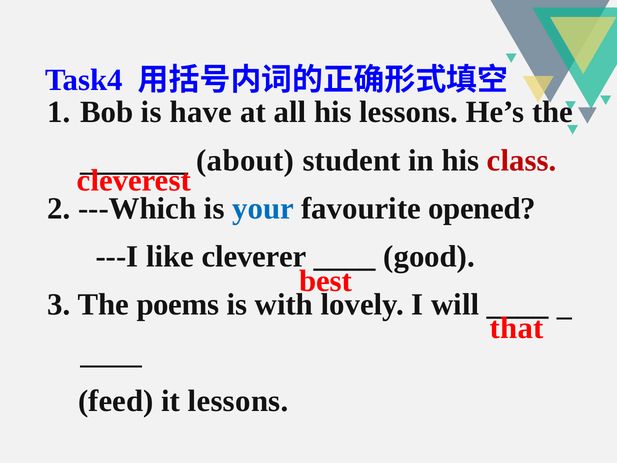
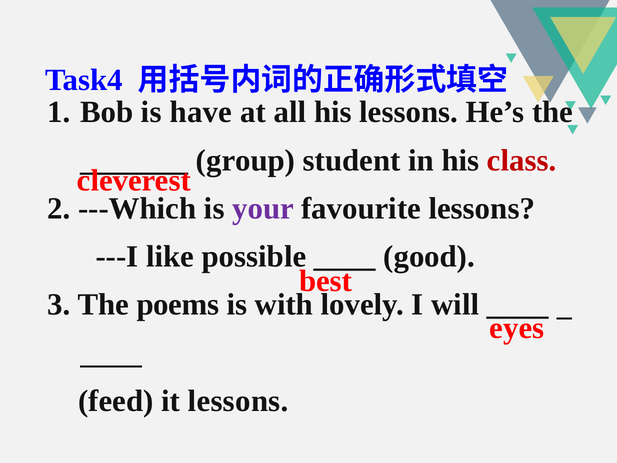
about: about -> group (245, 160)
your colour: blue -> purple (263, 208)
favourite opened: opened -> lessons (482, 208)
cleverer: cleverer -> possible (254, 257)
that: that -> eyes (517, 328)
